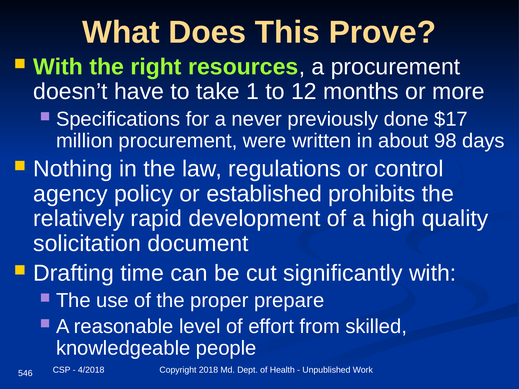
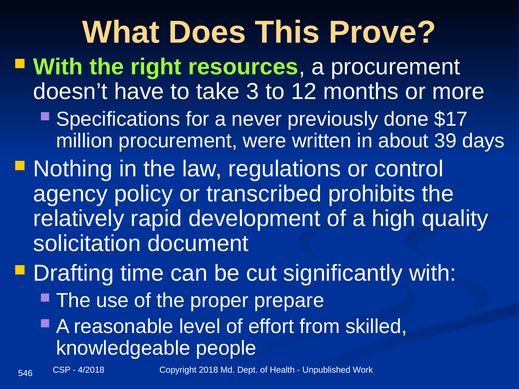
1: 1 -> 3 (253, 92)
98: 98 -> 39 (445, 141)
established: established -> transcribed (264, 194)
